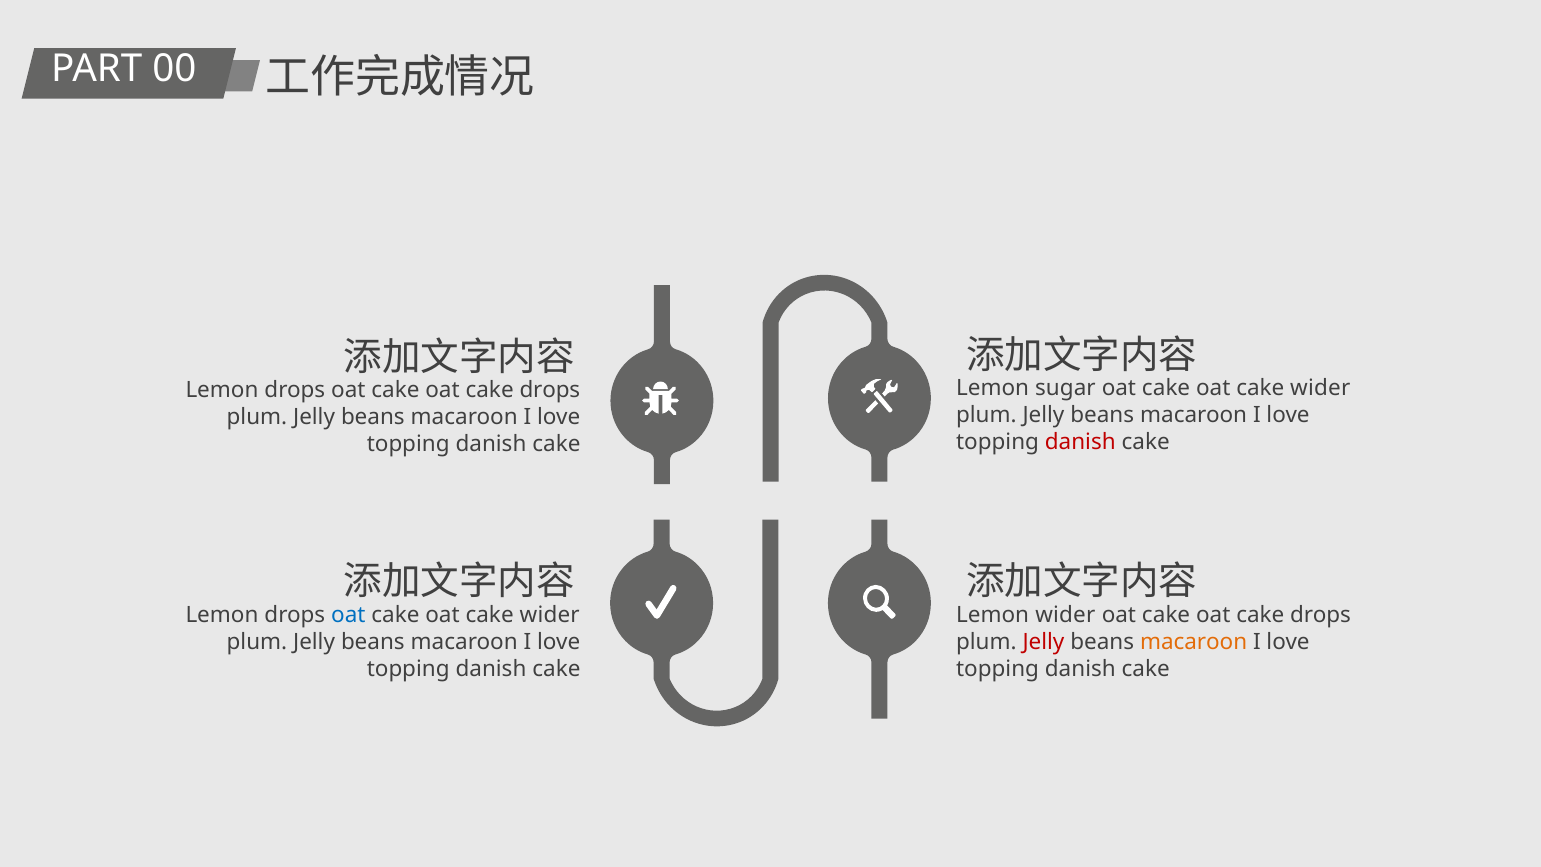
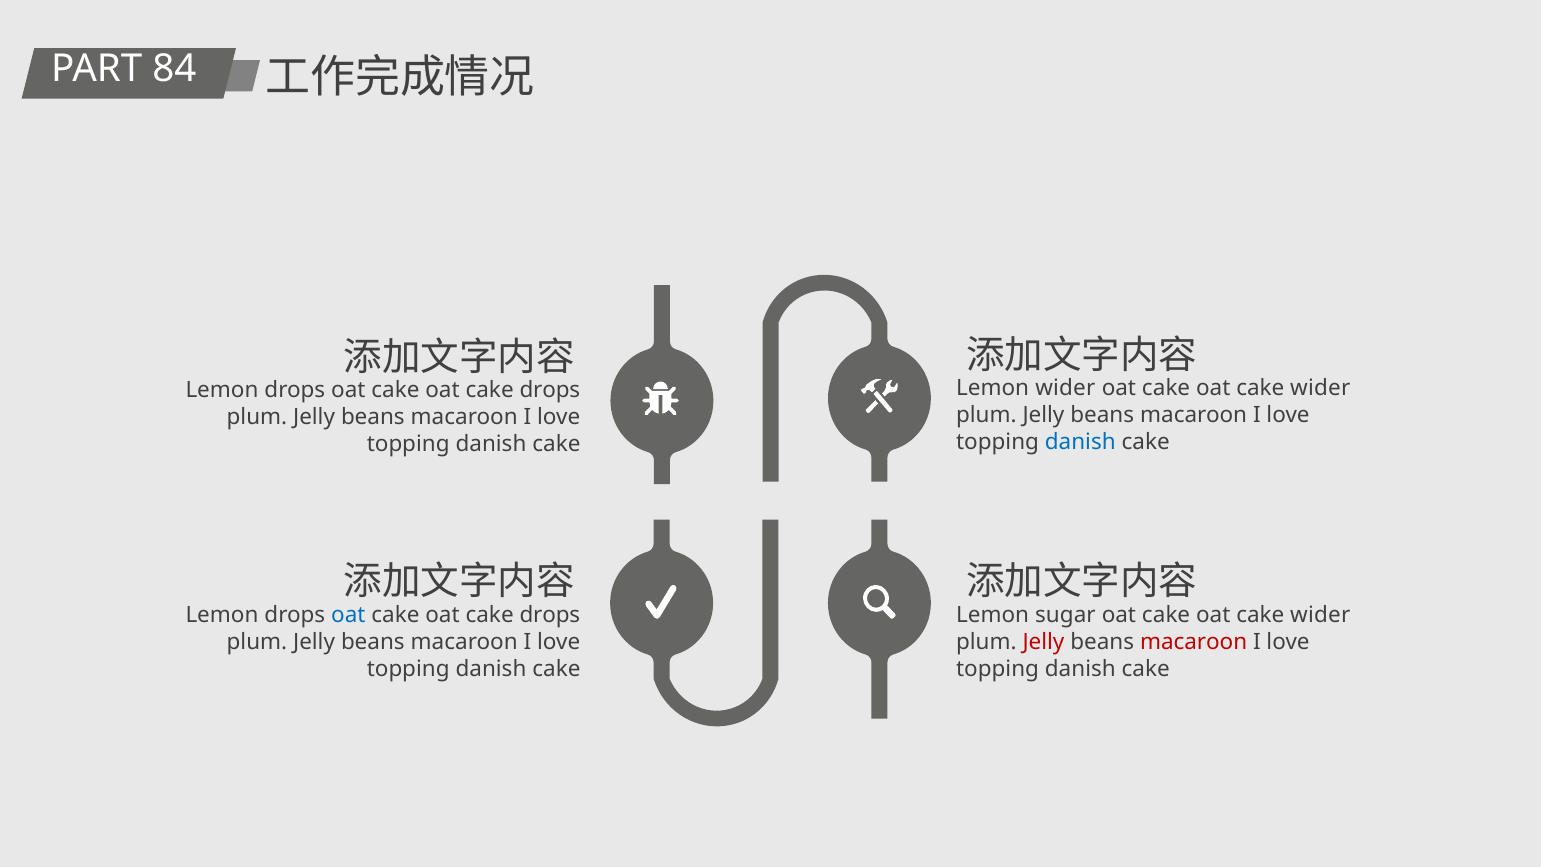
00: 00 -> 84 (174, 69)
Lemon sugar: sugar -> wider (1065, 388)
danish colour: red -> blue (1080, 442)
wider: wider -> drops (550, 615)
Lemon wider: wider -> sugar (1065, 615)
drops: drops -> wider (1320, 615)
macaroon colour: orange -> red (1194, 642)
